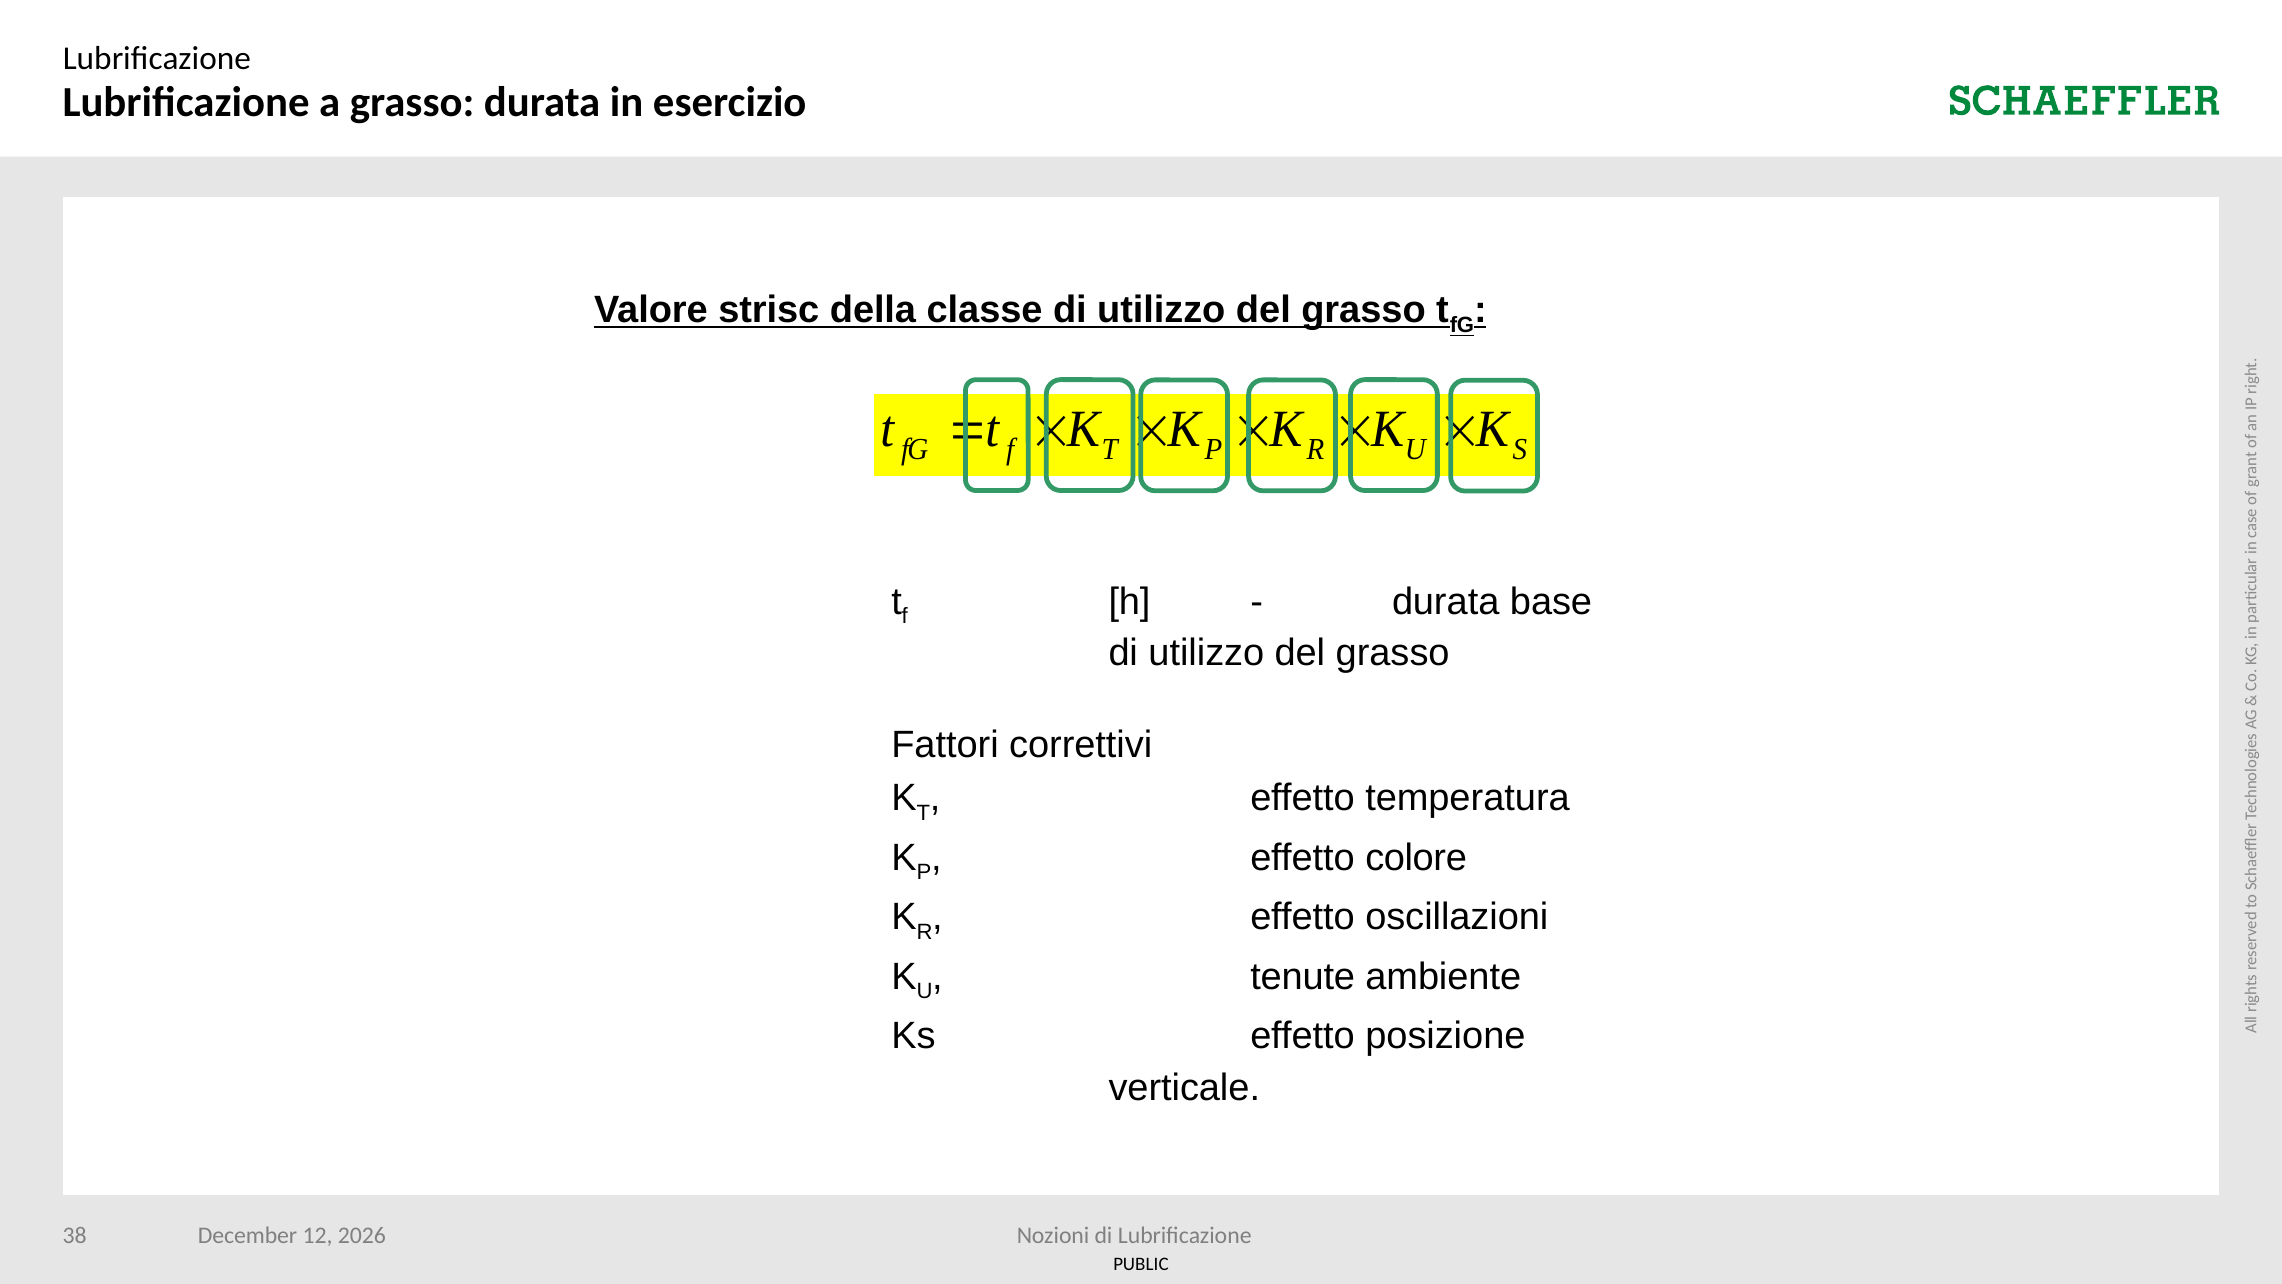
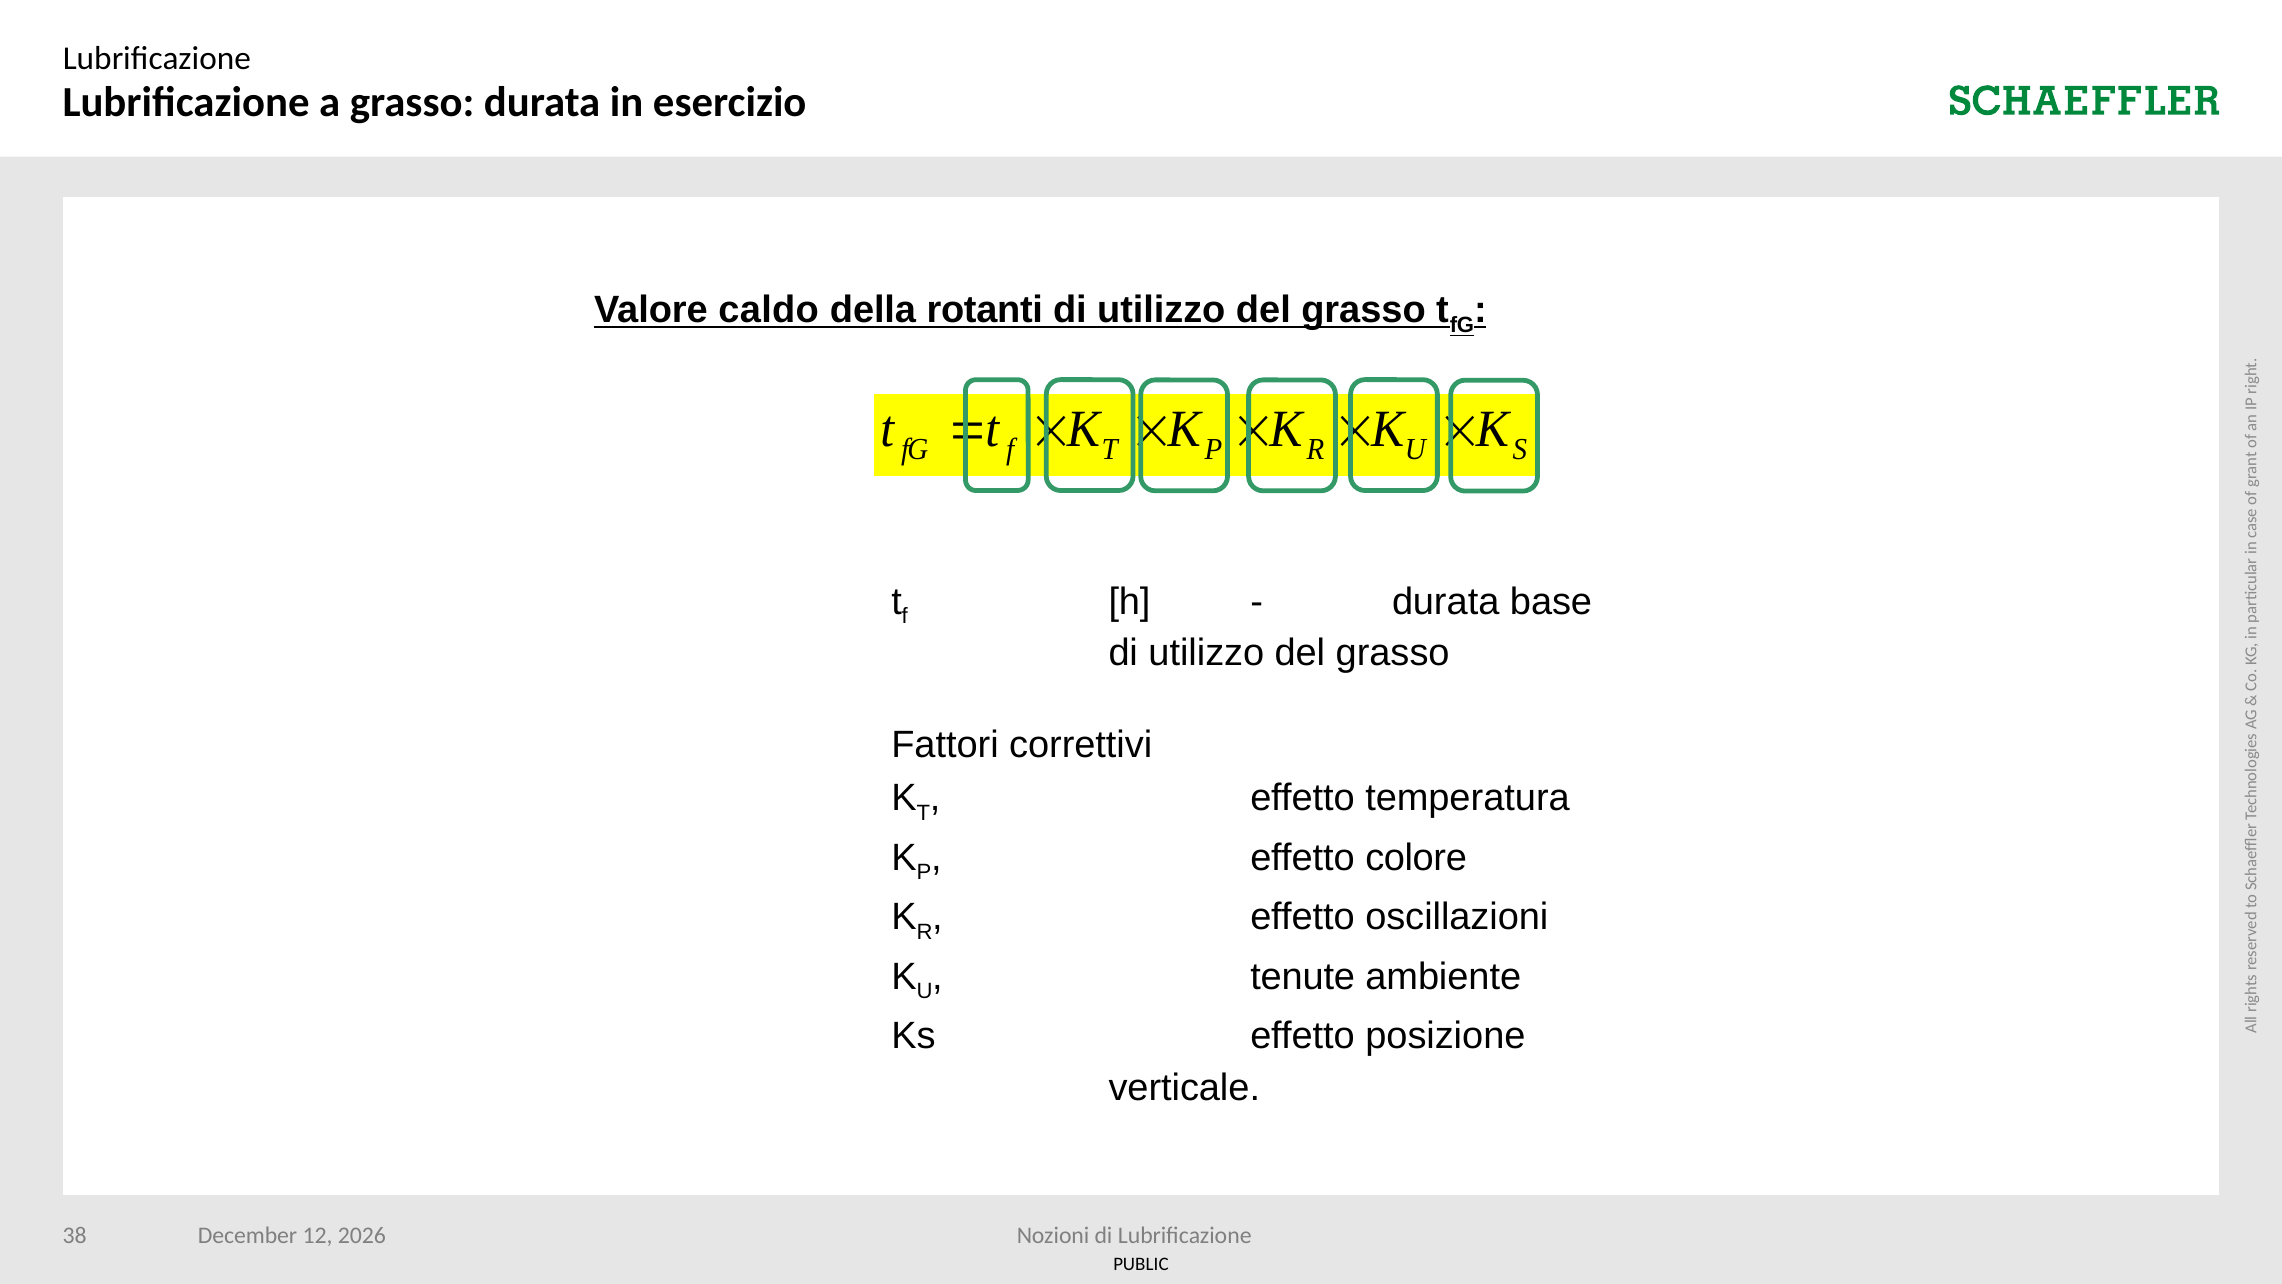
strisc: strisc -> caldo (769, 310)
classe: classe -> rotanti (985, 310)
